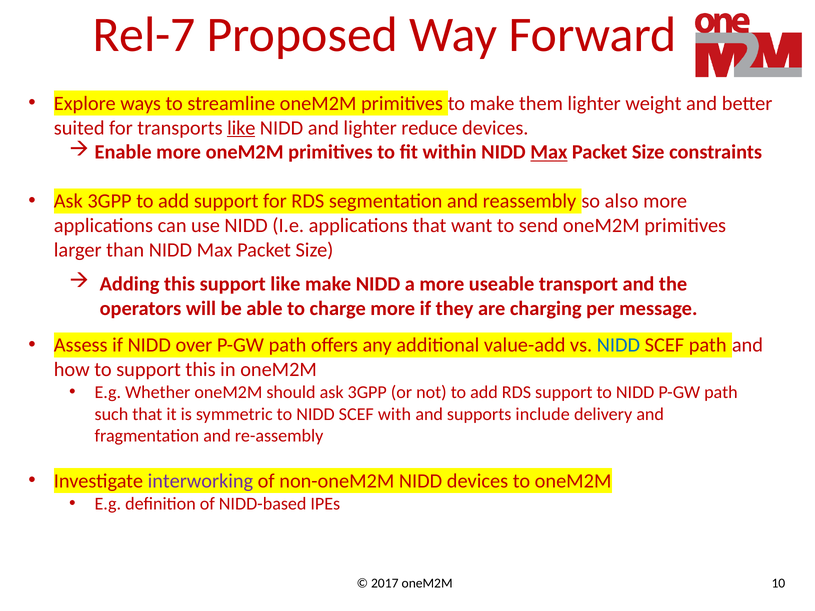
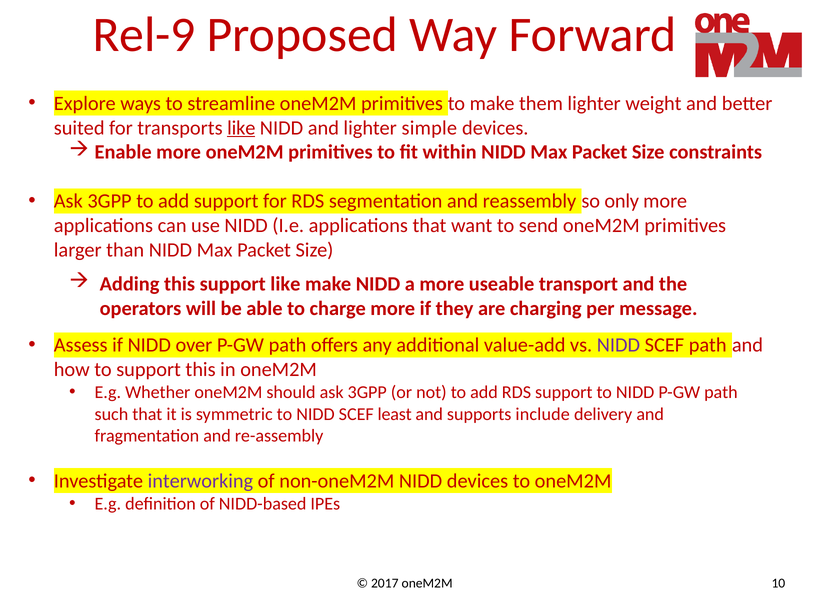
Rel-7: Rel-7 -> Rel-9 (144, 35)
reduce: reduce -> simple (429, 128)
Max underline: present -> none (549, 152)
also: also -> only (622, 201)
NIDD colour: blue -> purple (618, 345)
with: with -> least (395, 414)
